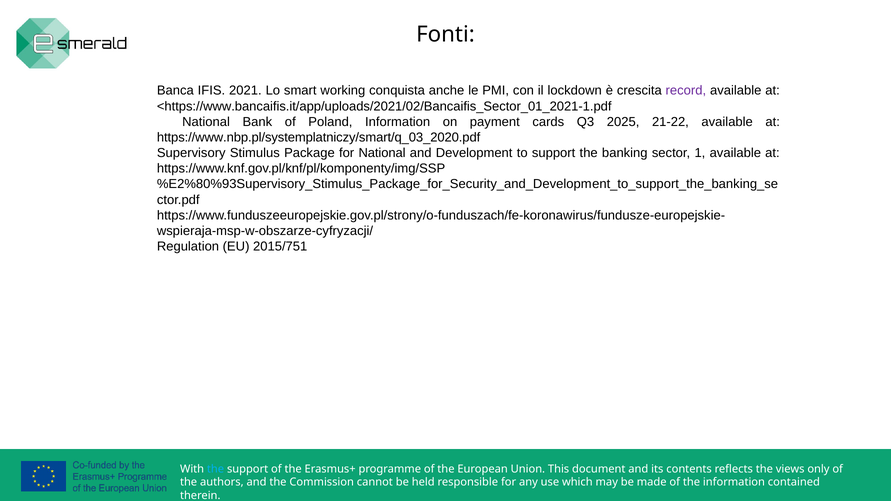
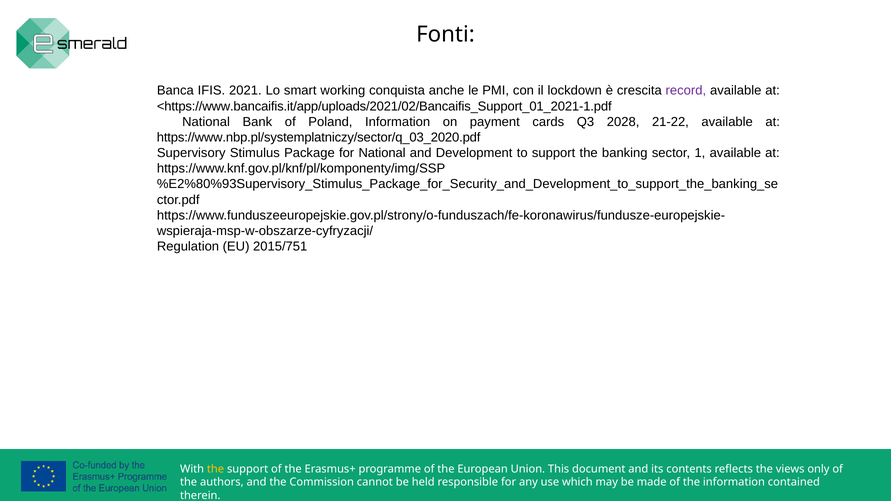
<https://www.bancaifis.it/app/uploads/2021/02/Bancaifis_Sector_01_2021-1.pdf: <https://www.bancaifis.it/app/uploads/2021/02/Bancaifis_Sector_01_2021-1.pdf -> <https://www.bancaifis.it/app/uploads/2021/02/Bancaifis_Support_01_2021-1.pdf (384, 106)
2025: 2025 -> 2028 (623, 122)
https://www.nbp.pl/systemplatniczy/smart/q_03_2020.pdf: https://www.nbp.pl/systemplatniczy/smart/q_03_2020.pdf -> https://www.nbp.pl/systemplatniczy/sector/q_03_2020.pdf (319, 137)
the colour: light blue -> yellow (216, 469)
